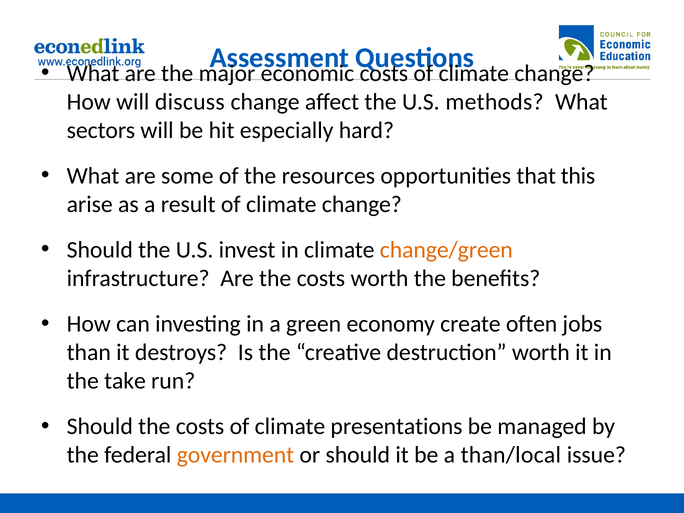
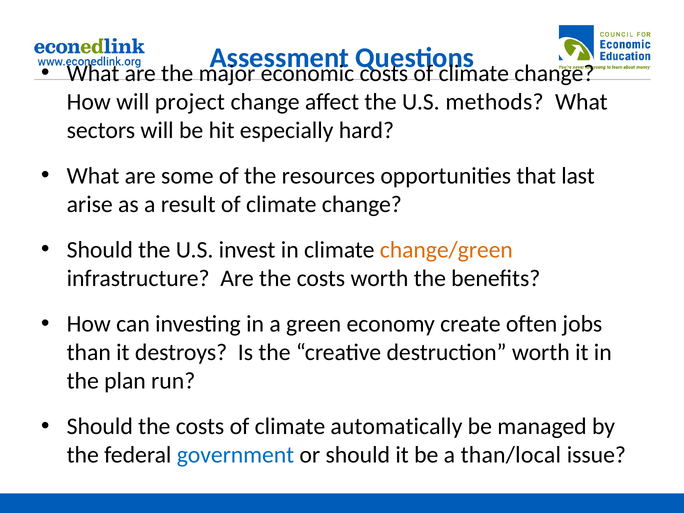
discuss: discuss -> project (190, 102)
this: this -> last (578, 176)
take: take -> plan (125, 381)
presentations: presentations -> automatically (396, 427)
government colour: orange -> blue (235, 455)
